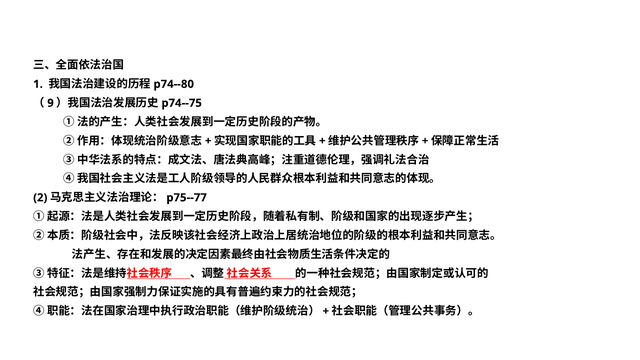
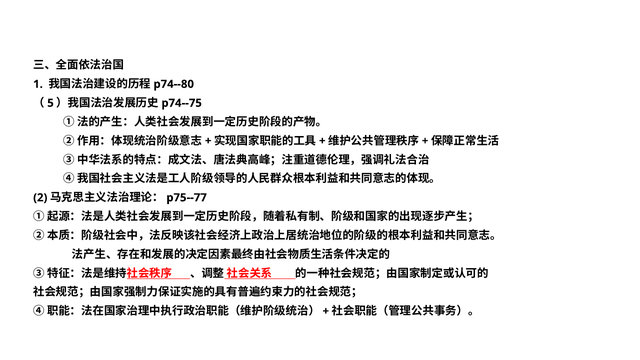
9: 9 -> 5 (51, 103)
